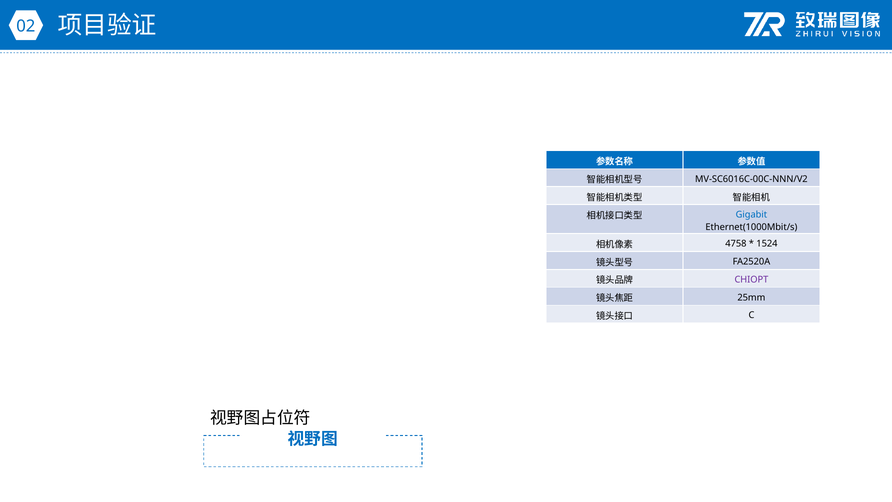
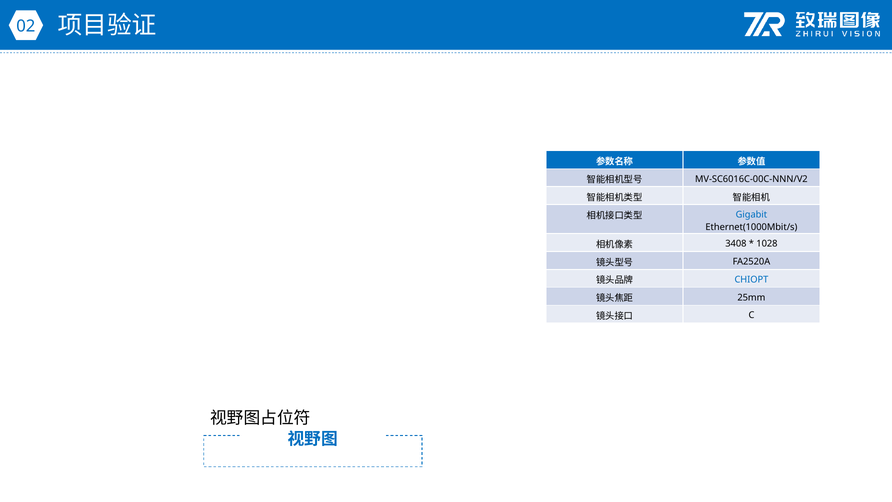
4758: 4758 -> 3408 (736, 244)
1524: 1524 -> 1028 (767, 244)
CHIOPT colour: purple -> blue (751, 279)
